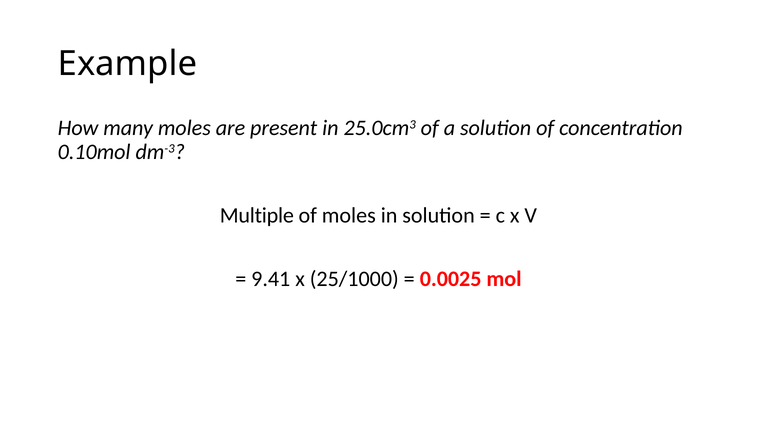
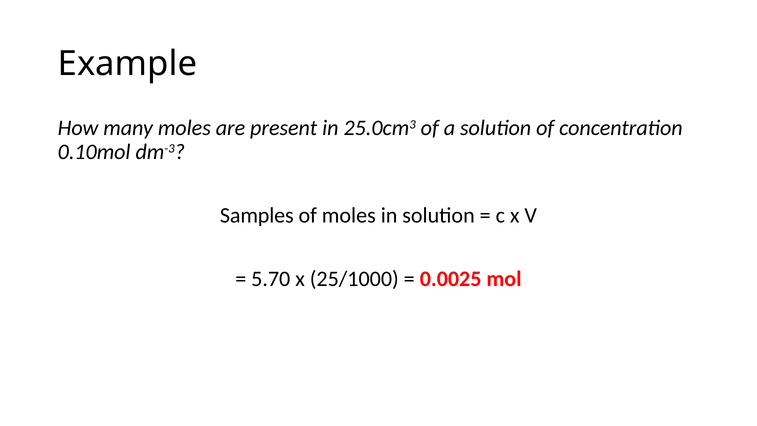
Multiple: Multiple -> Samples (257, 215)
9.41: 9.41 -> 5.70 (271, 279)
